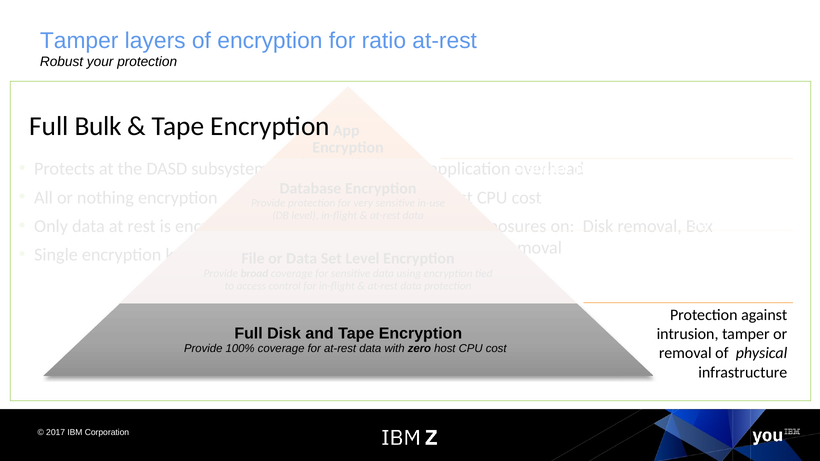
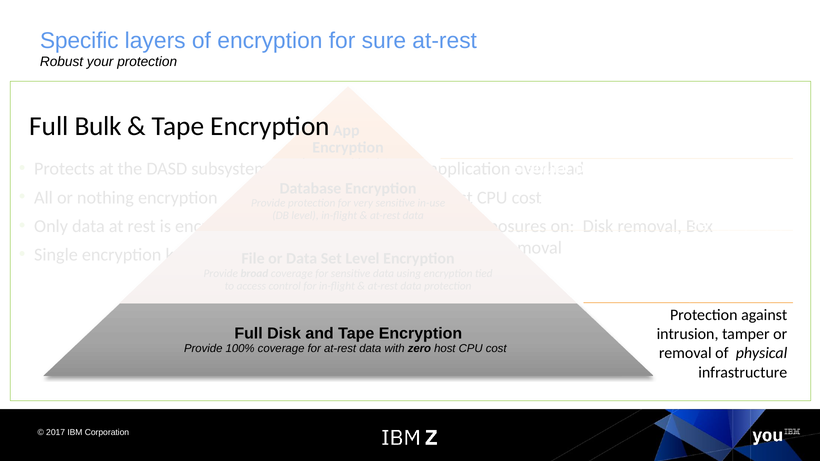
Tamper: Tamper -> Specific (79, 41)
ratio: ratio -> sure (384, 41)
